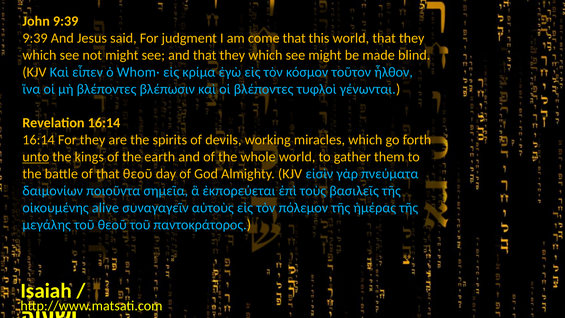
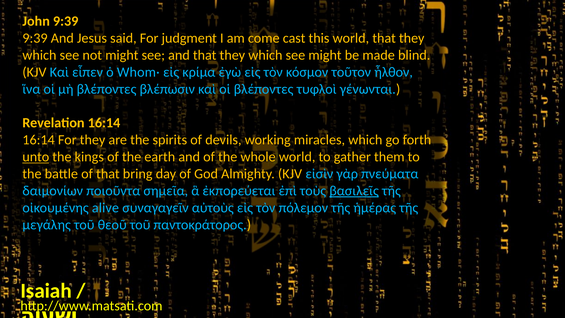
come that: that -> cast (294, 38)
that θεοῦ: θεοῦ -> bring (138, 174)
βασιλεῖς underline: none -> present (354, 191)
